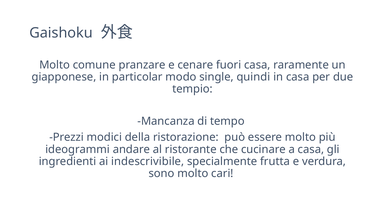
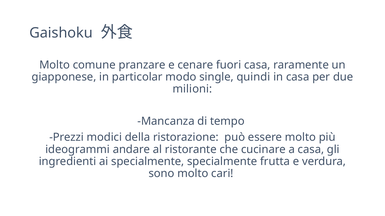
tempio: tempio -> milioni (192, 89)
ai indescrivibile: indescrivibile -> specialmente (148, 162)
